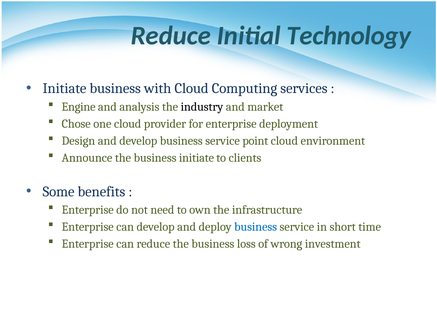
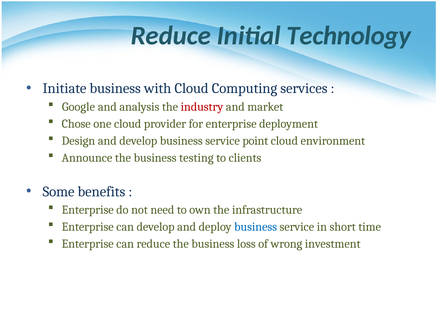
Engine: Engine -> Google (78, 107)
industry colour: black -> red (202, 107)
business initiate: initiate -> testing (196, 158)
